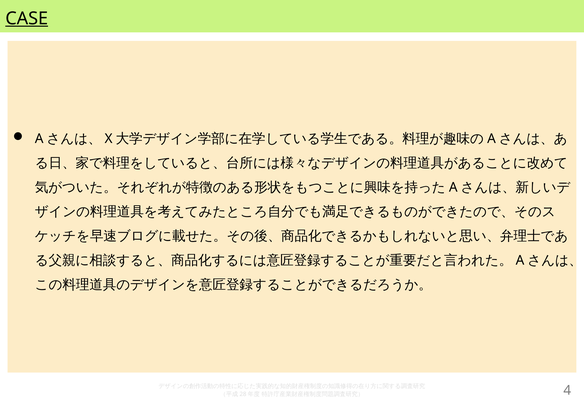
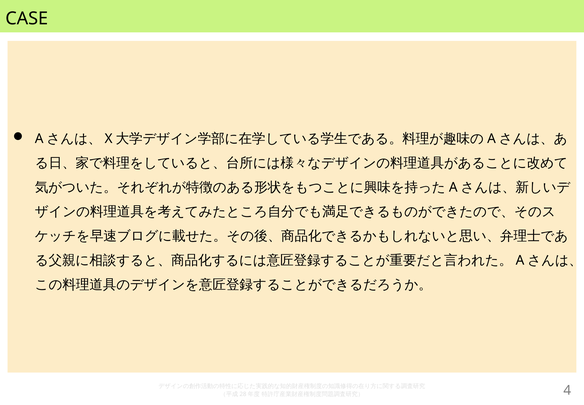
CASE underline: present -> none (27, 18)
